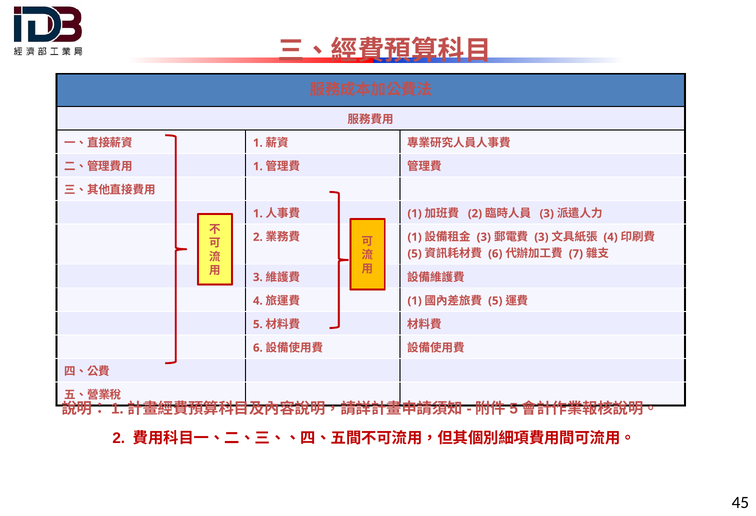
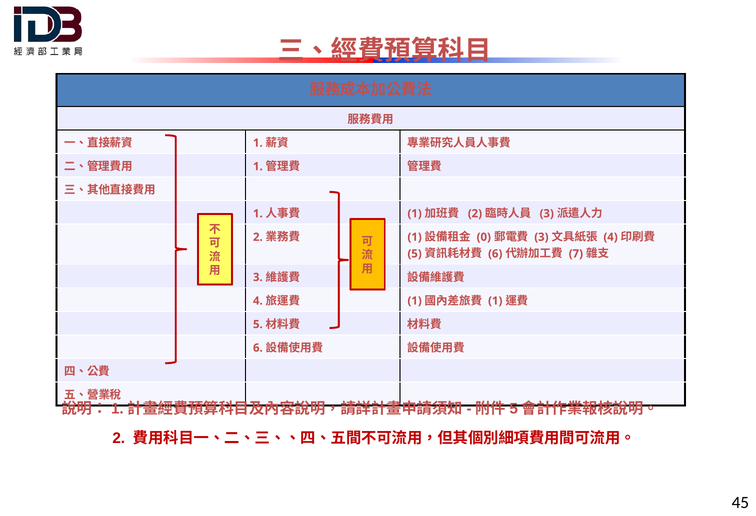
3: 3 -> 0 (484, 237)
5: 5 -> 1 (495, 301)
